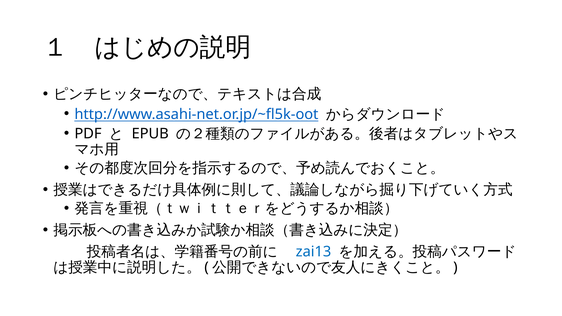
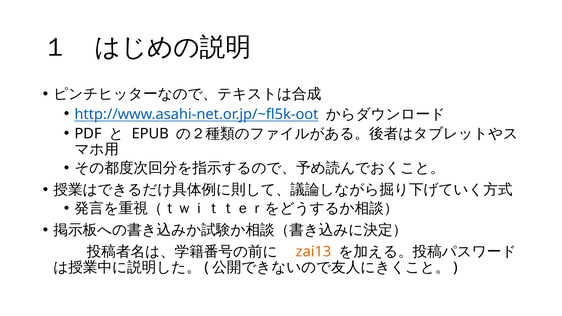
zai13 colour: blue -> orange (314, 252)
